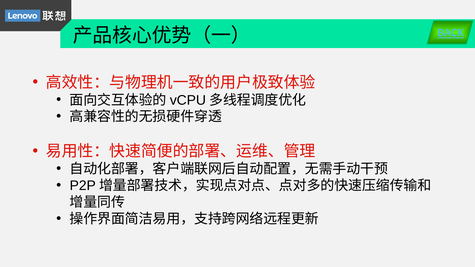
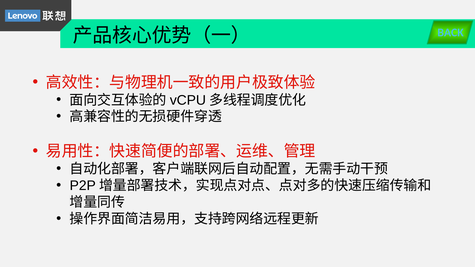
BACK underline: present -> none (451, 33)
